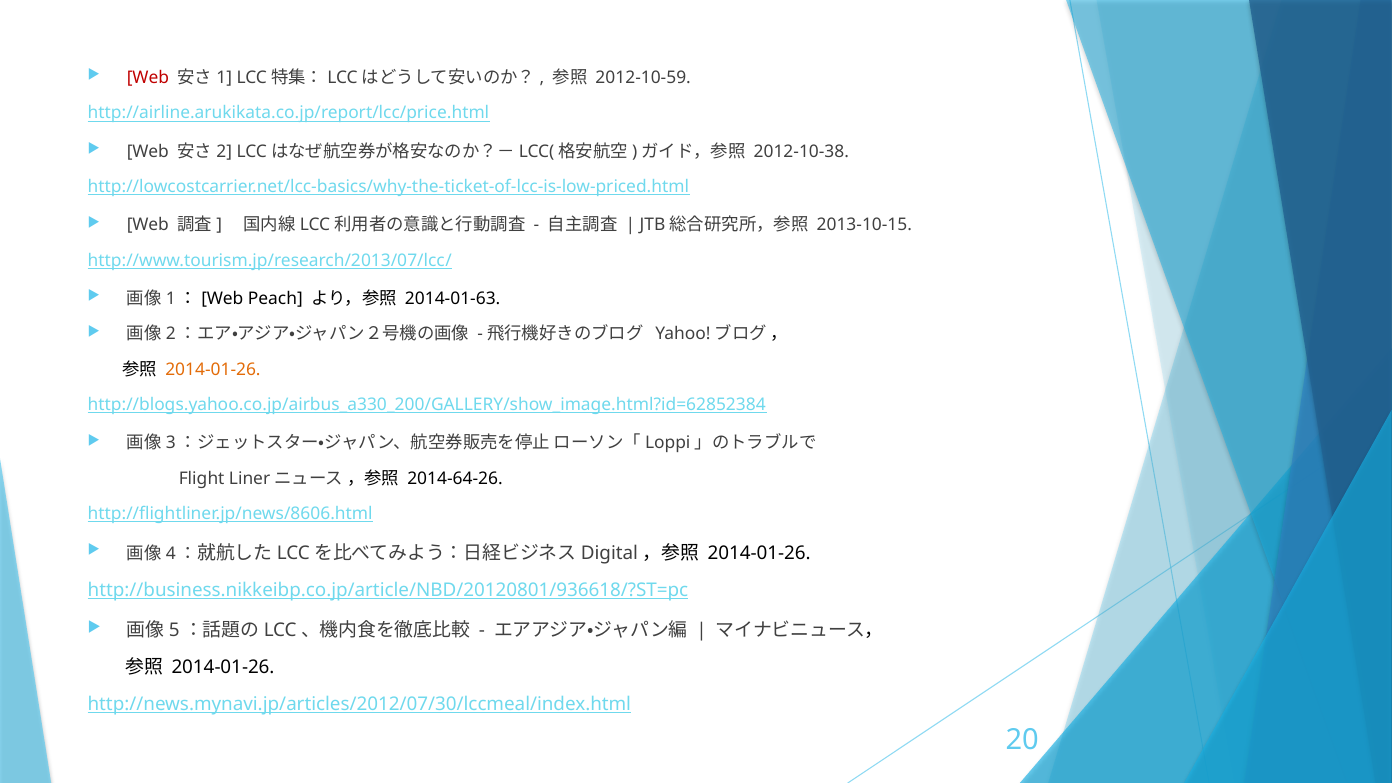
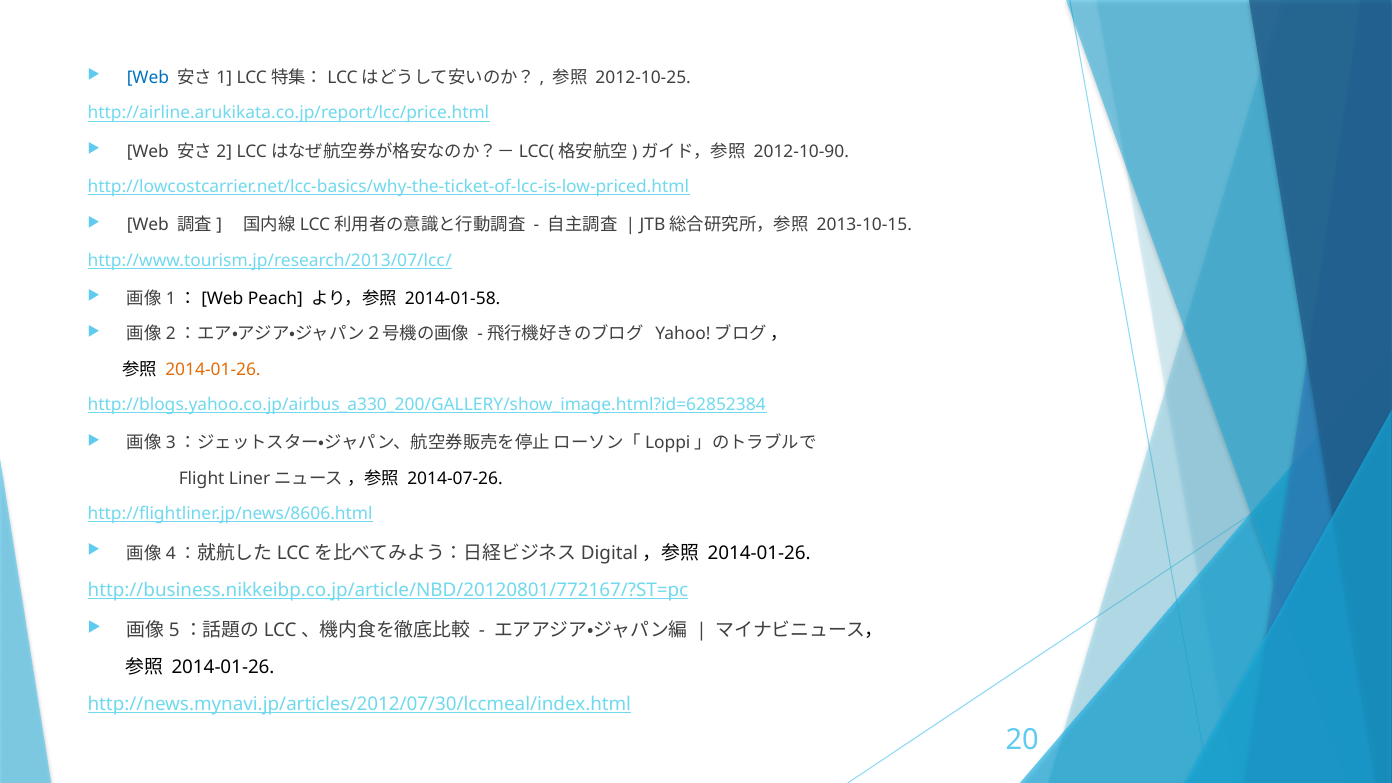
Web colour: red -> blue (148, 78)
2012-10-59: 2012-10-59 -> 2012-10-25 (643, 78)
2012-10-38: 2012-10-38 -> 2012-10-90 (801, 151)
2014-01-63: 2014-01-63 -> 2014-01-58 (453, 299)
2014-64-26: 2014-64-26 -> 2014-07-26 (455, 478)
http://business.nikkeibp.co.jp/article/NBD/20120801/936618/?ST=pc: http://business.nikkeibp.co.jp/article/NBD/20120801/936618/?ST=pc -> http://business.nikkeibp.co.jp/article/NBD/20120801/772167/?ST=pc (388, 590)
